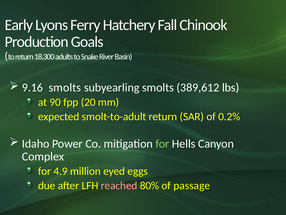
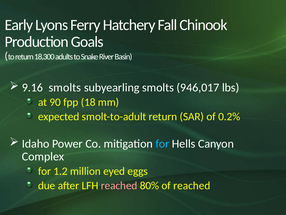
389,612: 389,612 -> 946,017 (198, 87)
20: 20 -> 18 (88, 102)
for colour: light green -> light blue (162, 143)
4.9: 4.9 -> 1.2 (61, 171)
of passage: passage -> reached (192, 185)
